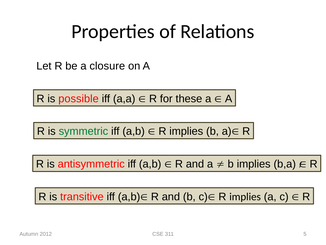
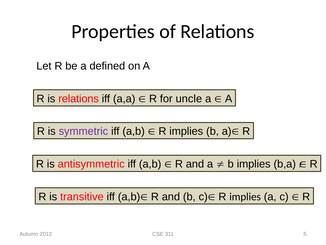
closure: closure -> defined (107, 66)
is possible: possible -> relations (79, 99)
these: these -> uncle (189, 99)
symmetric colour: green -> purple (83, 131)
